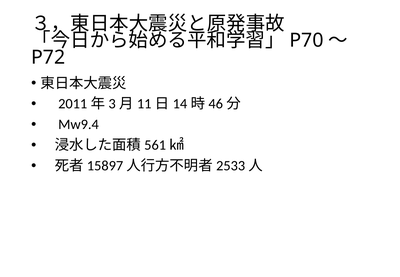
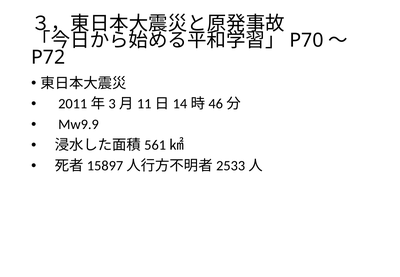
Mw9.4: Mw9.4 -> Mw9.9 (79, 125)
